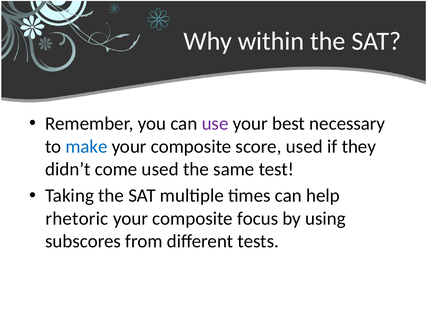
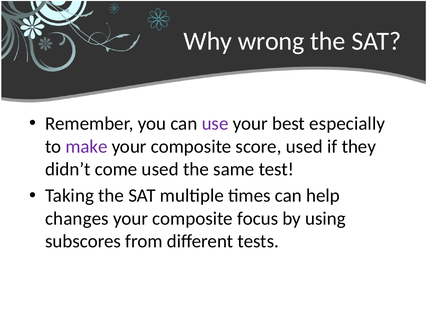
within: within -> wrong (271, 41)
necessary: necessary -> especially (347, 124)
make colour: blue -> purple (87, 147)
rhetoric: rhetoric -> changes (77, 219)
